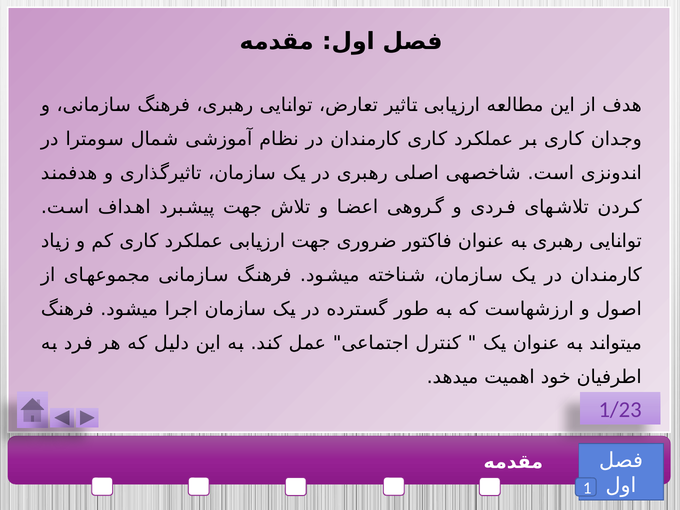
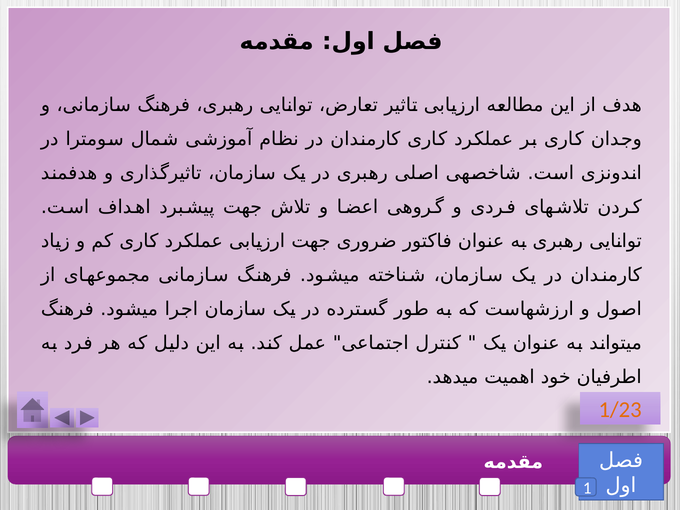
1/23 colour: purple -> orange (620, 410)
